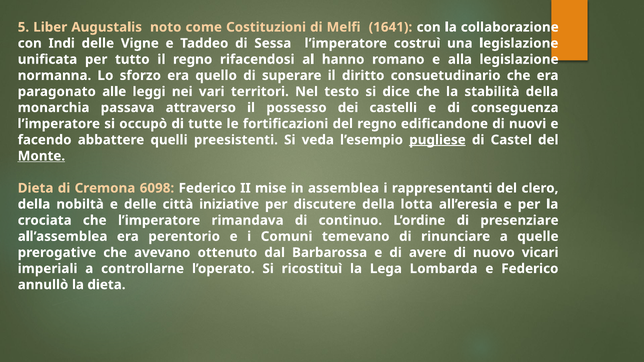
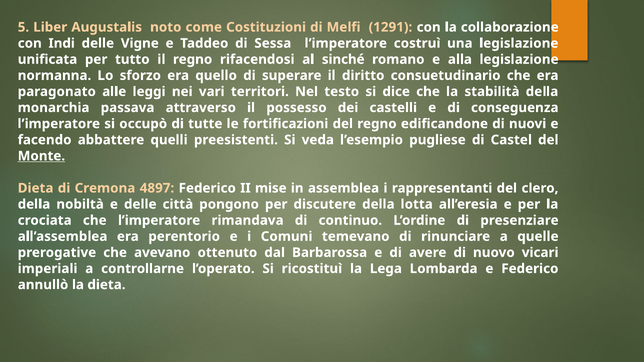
1641: 1641 -> 1291 (390, 27)
hanno: hanno -> sinché (343, 59)
pugliese underline: present -> none (437, 140)
6098: 6098 -> 4897 (157, 188)
iniziative: iniziative -> pongono (229, 204)
